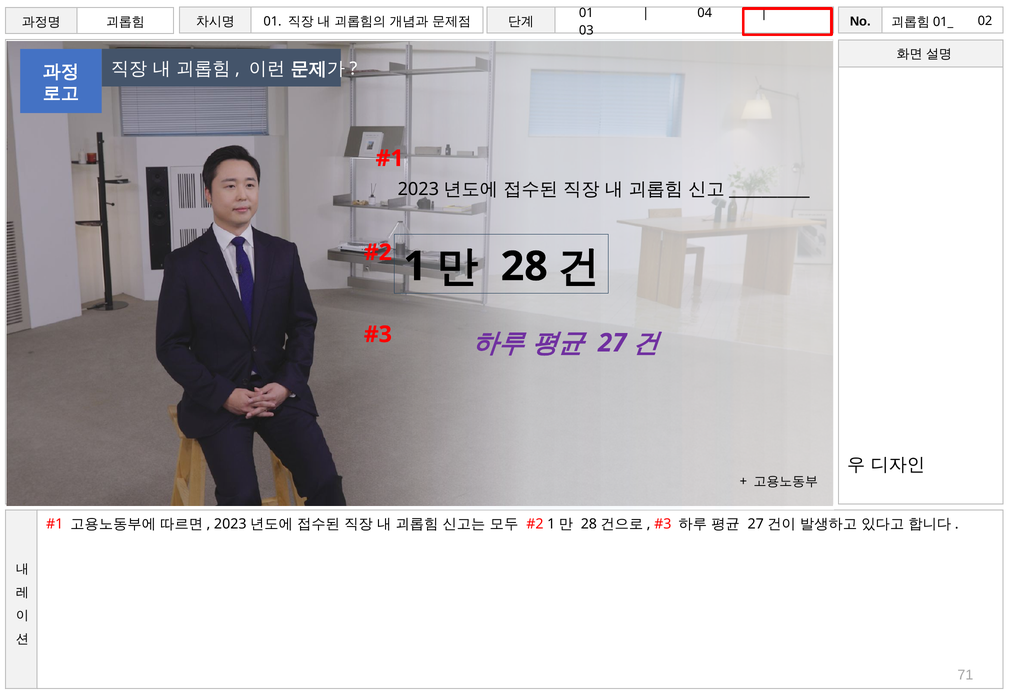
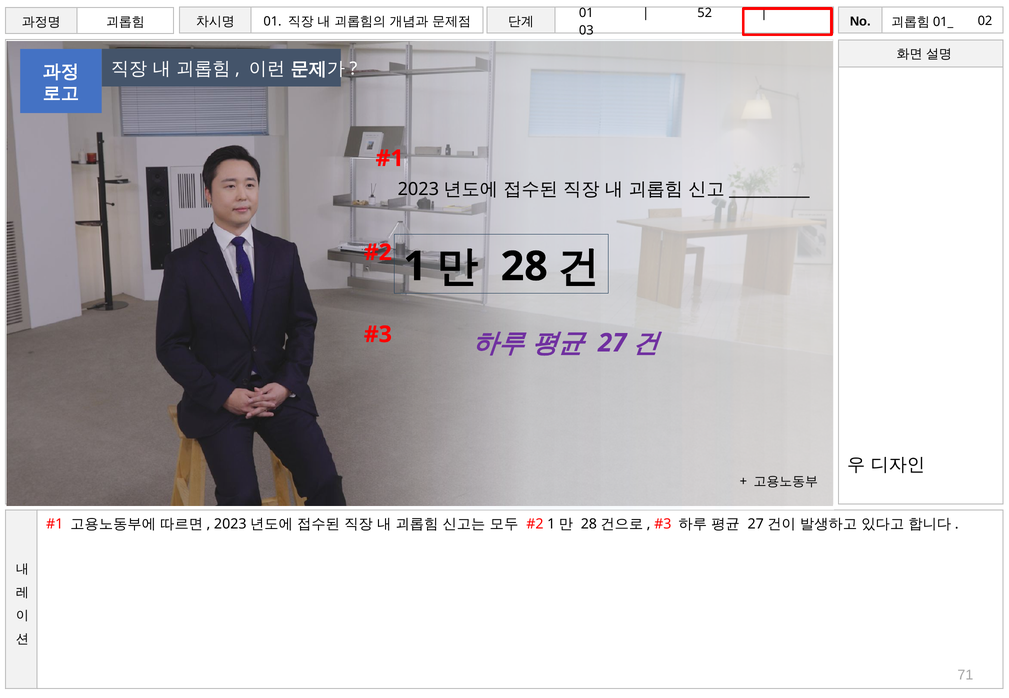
04: 04 -> 52 (705, 13)
